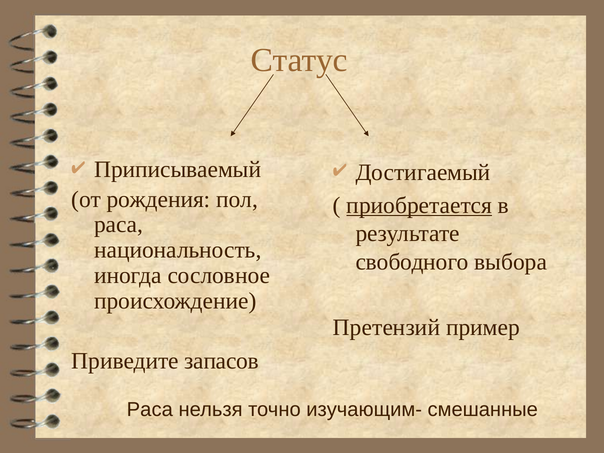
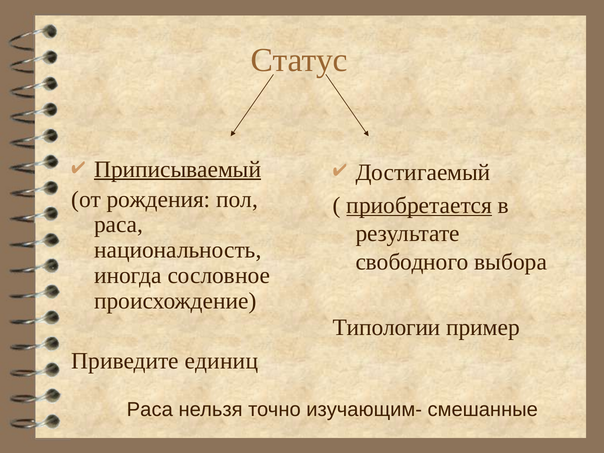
Приписываемый underline: none -> present (178, 169)
Претензий: Претензий -> Типологии (387, 328)
запасов: запасов -> единиц (221, 361)
